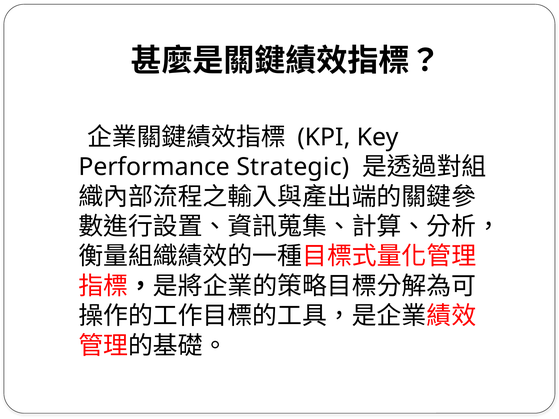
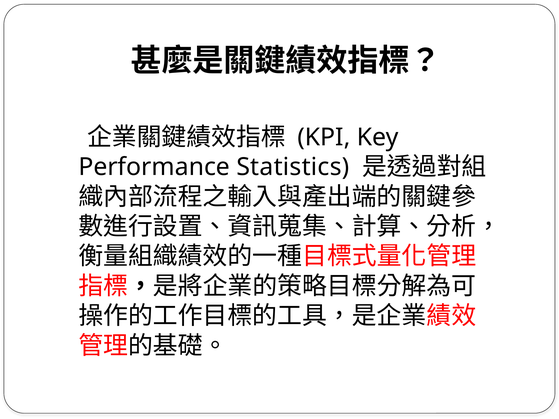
Strategic: Strategic -> Statistics (293, 167)
